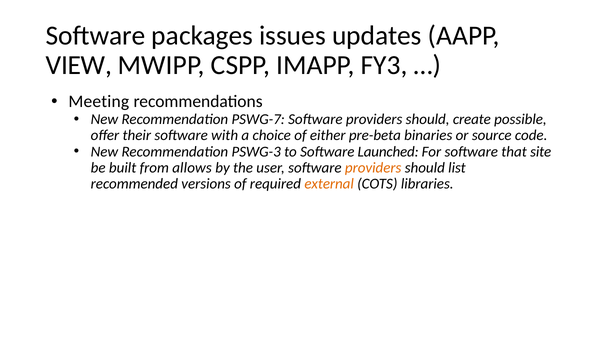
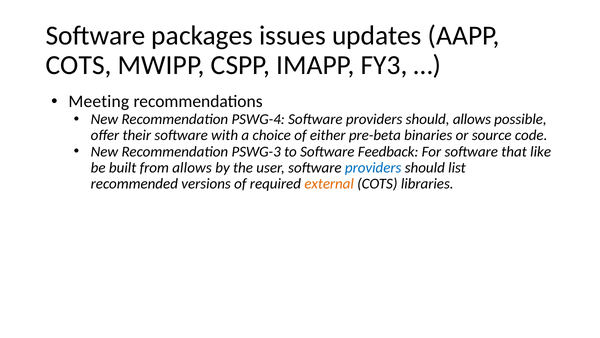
VIEW: VIEW -> COTS (79, 65)
PSWG-7: PSWG-7 -> PSWG-4 (258, 119)
should create: create -> allows (472, 119)
Launched: Launched -> Feedback (388, 151)
site: site -> like (541, 151)
providers colour: orange -> blue (373, 168)
